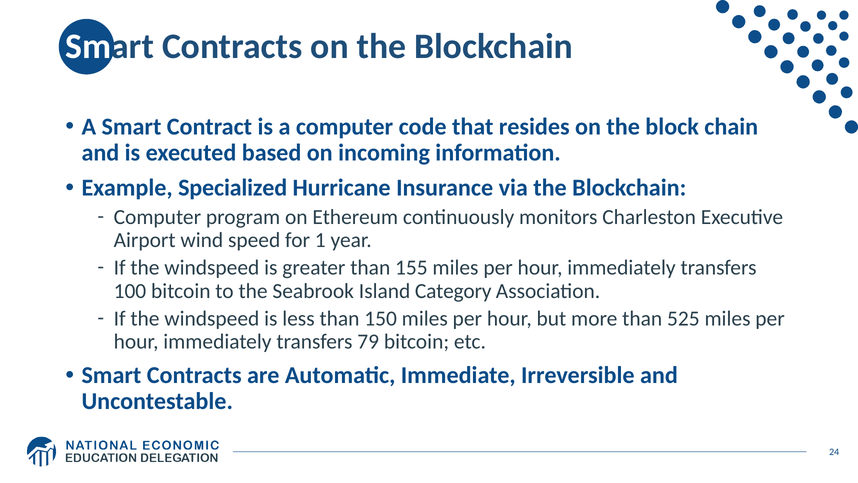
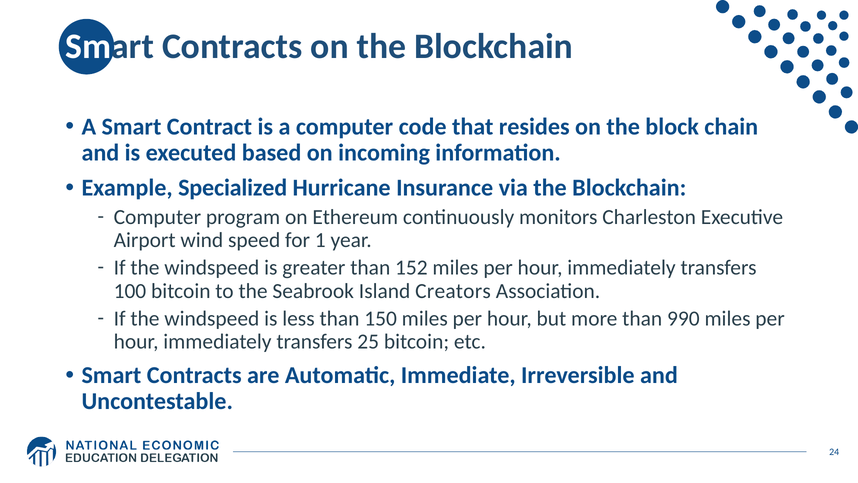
155: 155 -> 152 (411, 268)
Category: Category -> Creators (453, 291)
525: 525 -> 990 (683, 318)
79: 79 -> 25 (368, 342)
